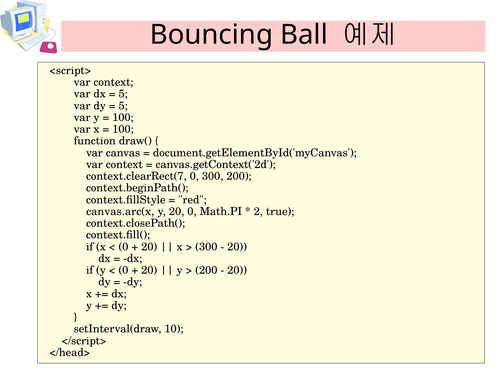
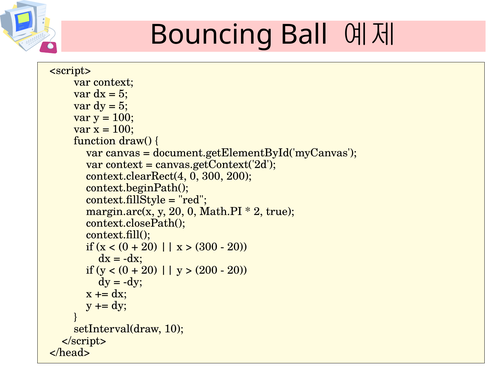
context.clearRect(7: context.clearRect(7 -> context.clearRect(4 (136, 176)
canvas.arc(x: canvas.arc(x -> margin.arc(x (120, 212)
